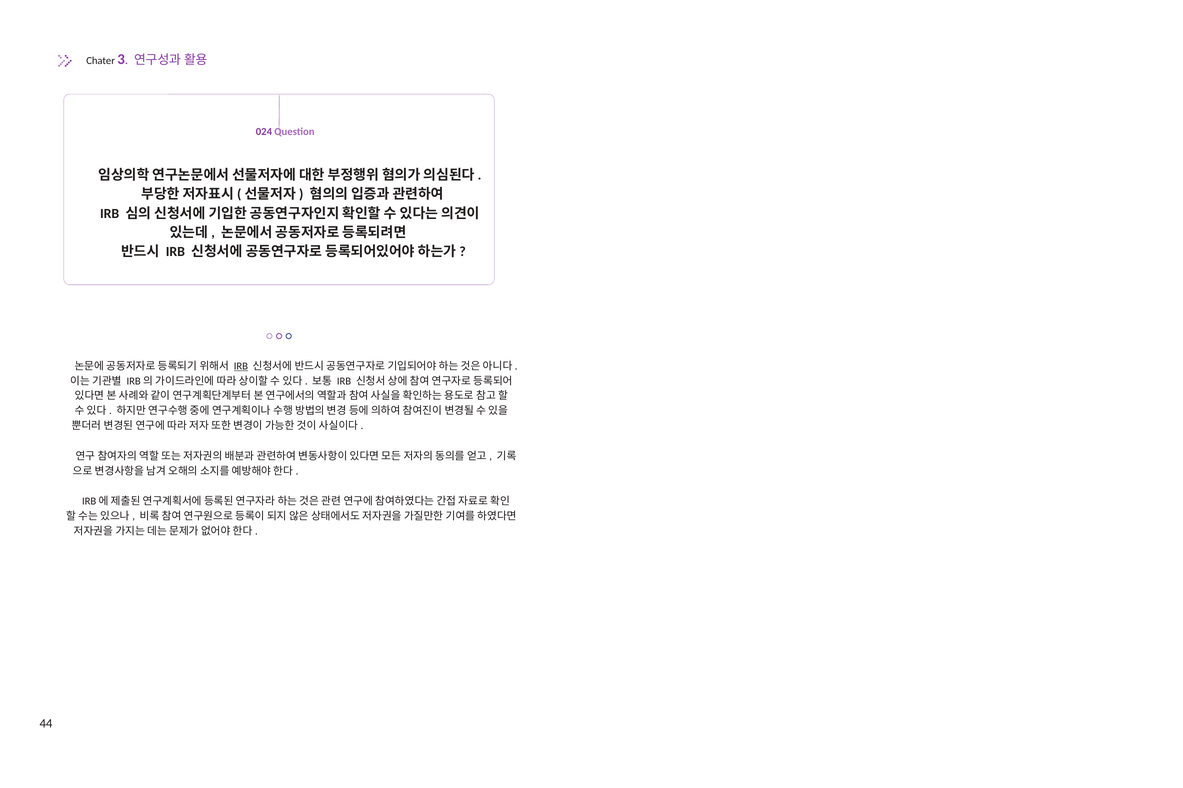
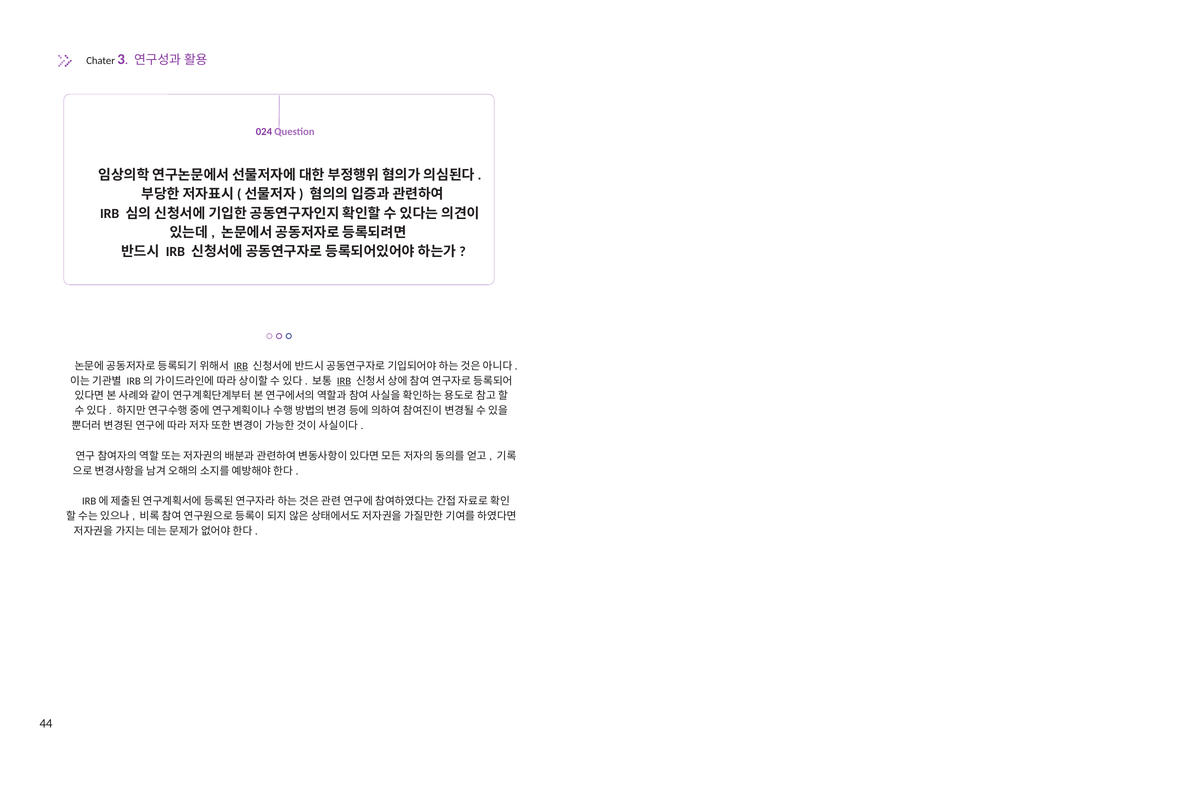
IRB underline: none -> present (344, 381)
